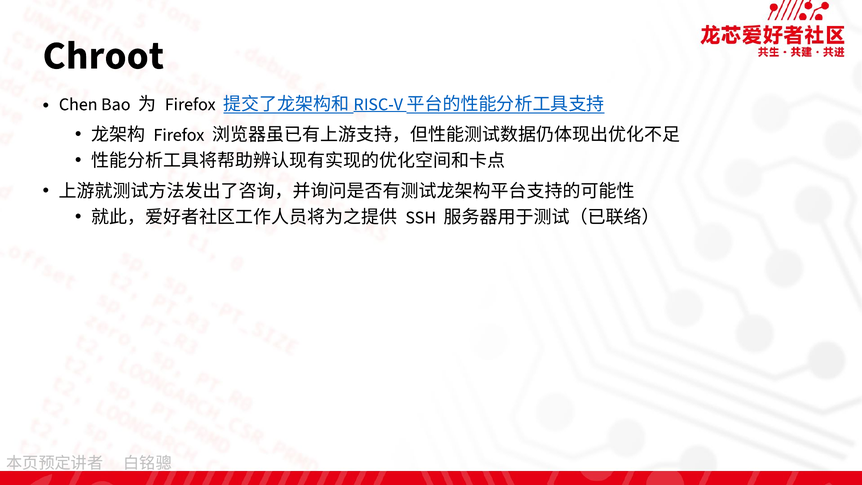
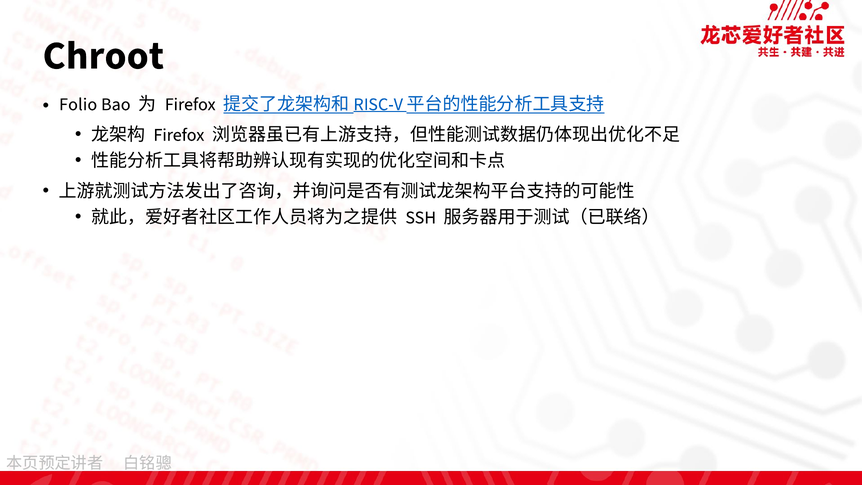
Chen: Chen -> Folio (78, 104)
